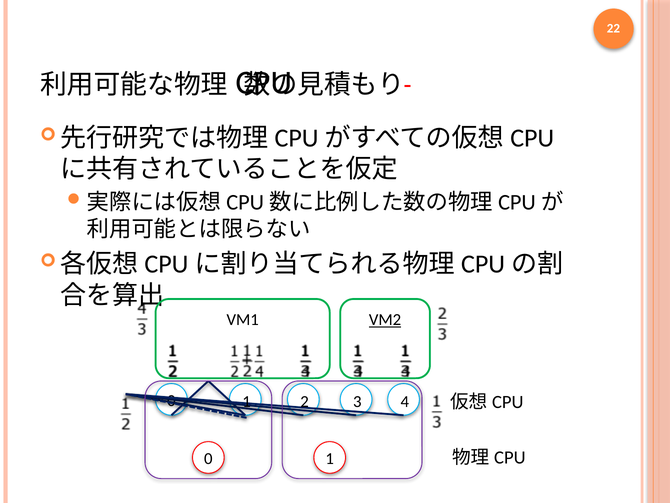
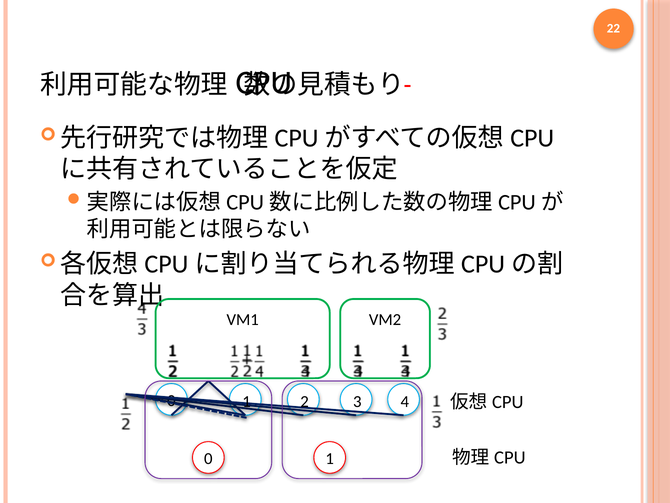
VM2 underline: present -> none (385, 319)
